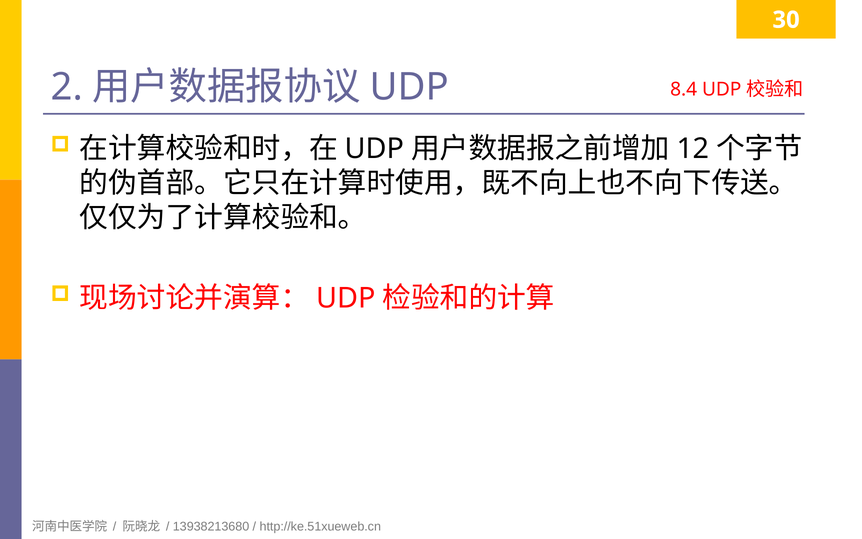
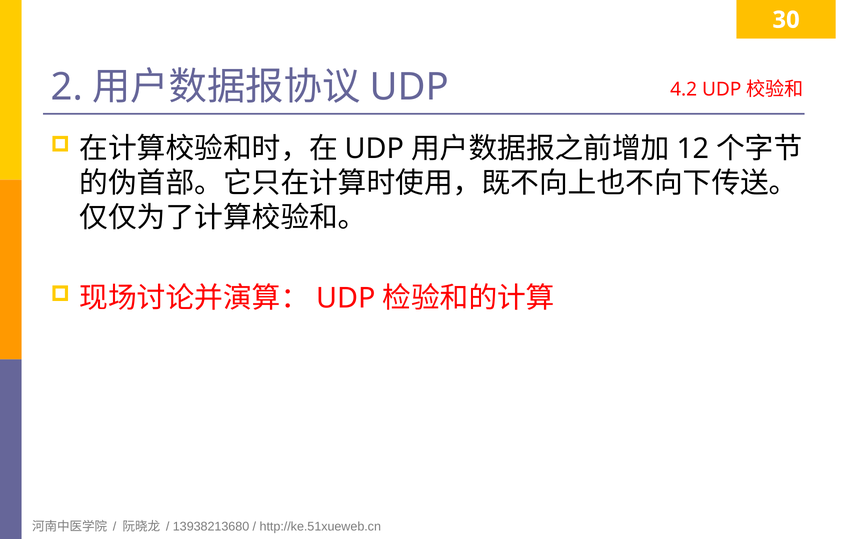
8.4: 8.4 -> 4.2 (684, 89)
